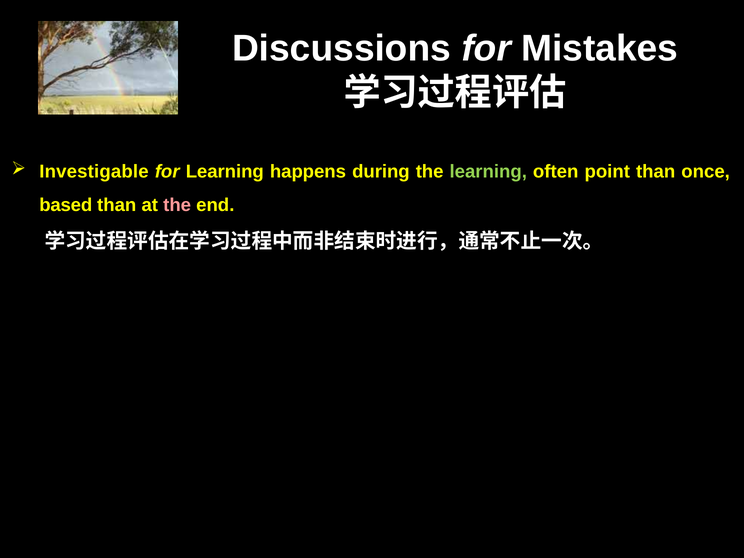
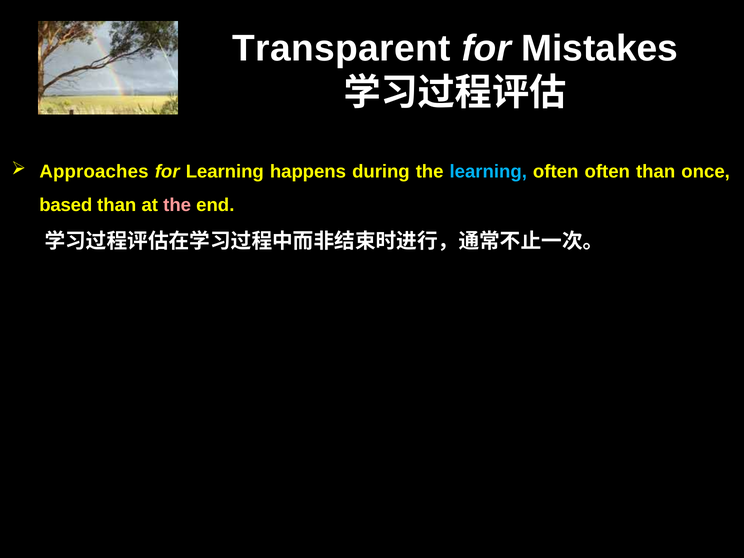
Discussions: Discussions -> Transparent (341, 49)
Investigable: Investigable -> Approaches (94, 172)
learning colour: light green -> light blue (488, 172)
often point: point -> often (607, 172)
